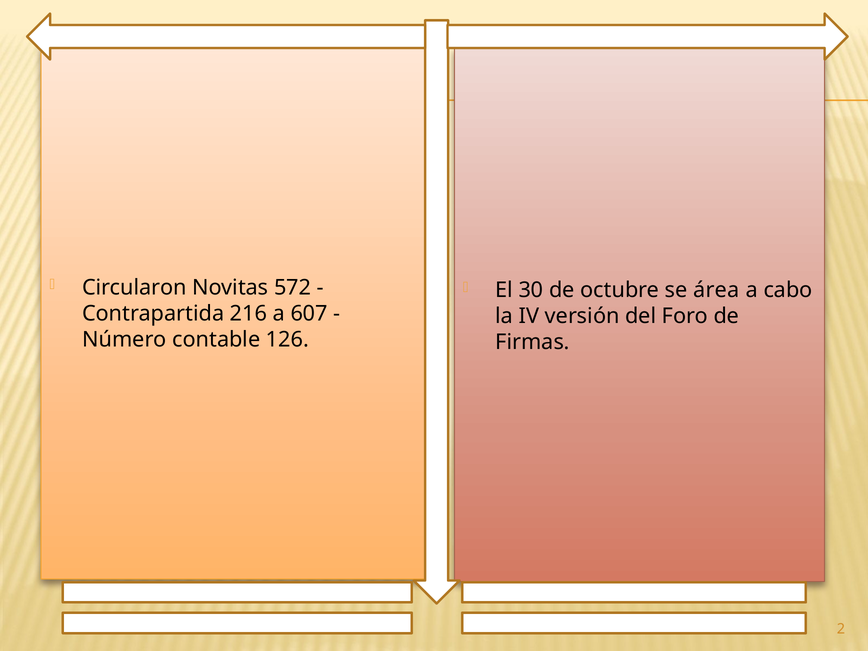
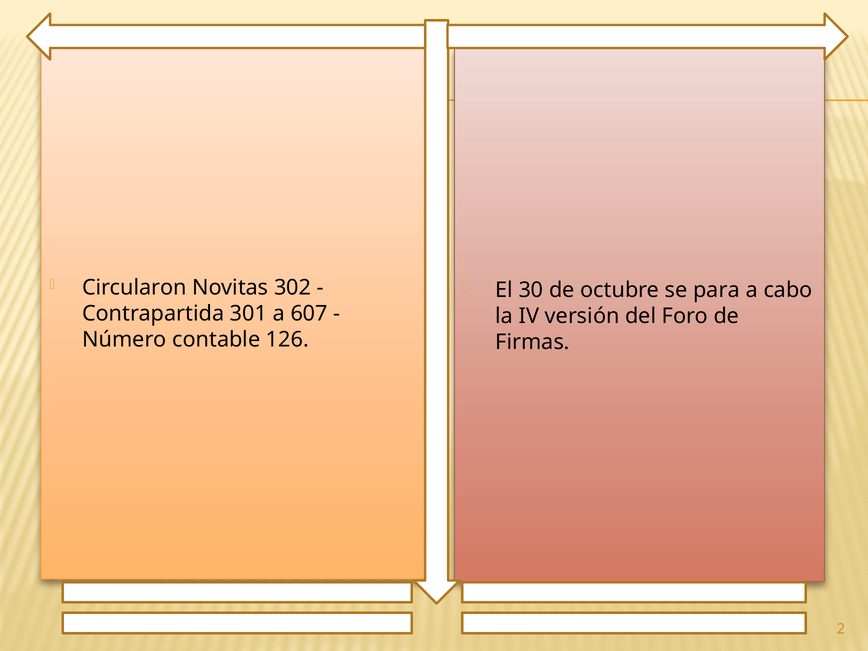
572: 572 -> 302 (293, 287)
área: área -> para (716, 290)
216: 216 -> 301 (249, 313)
